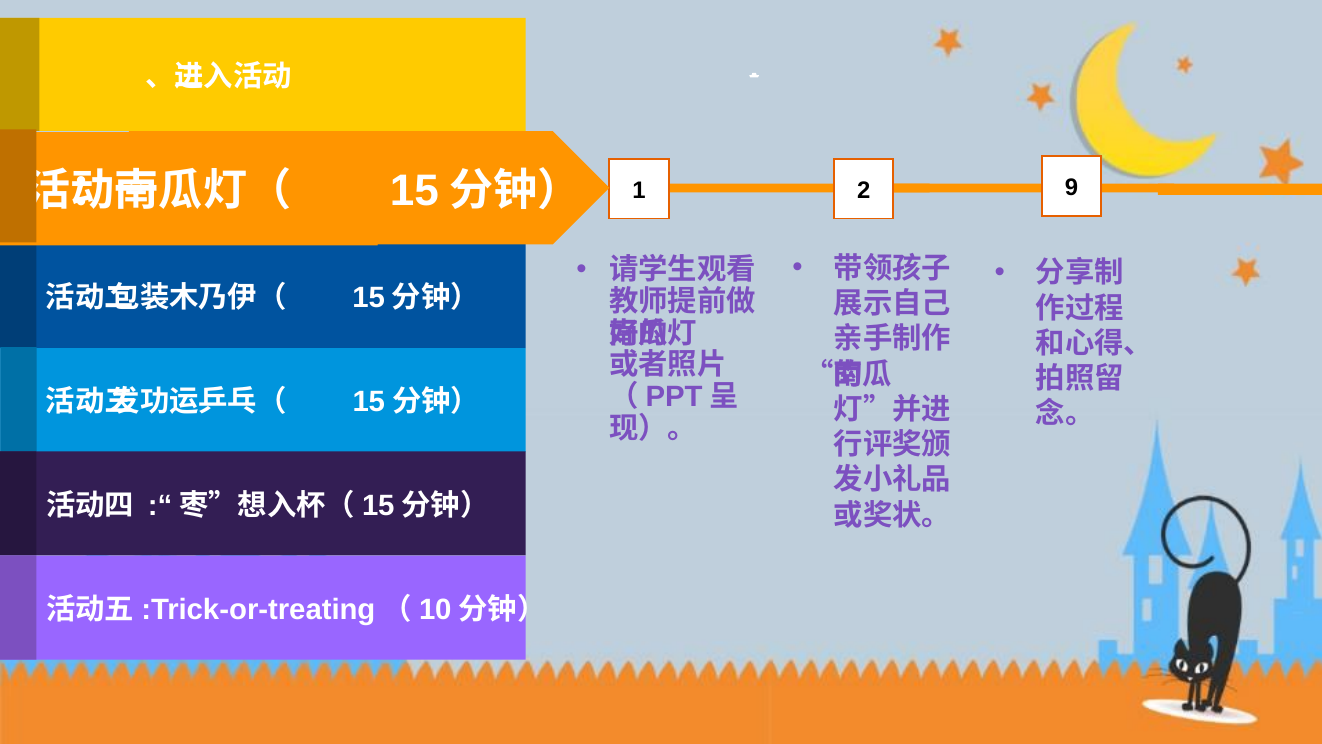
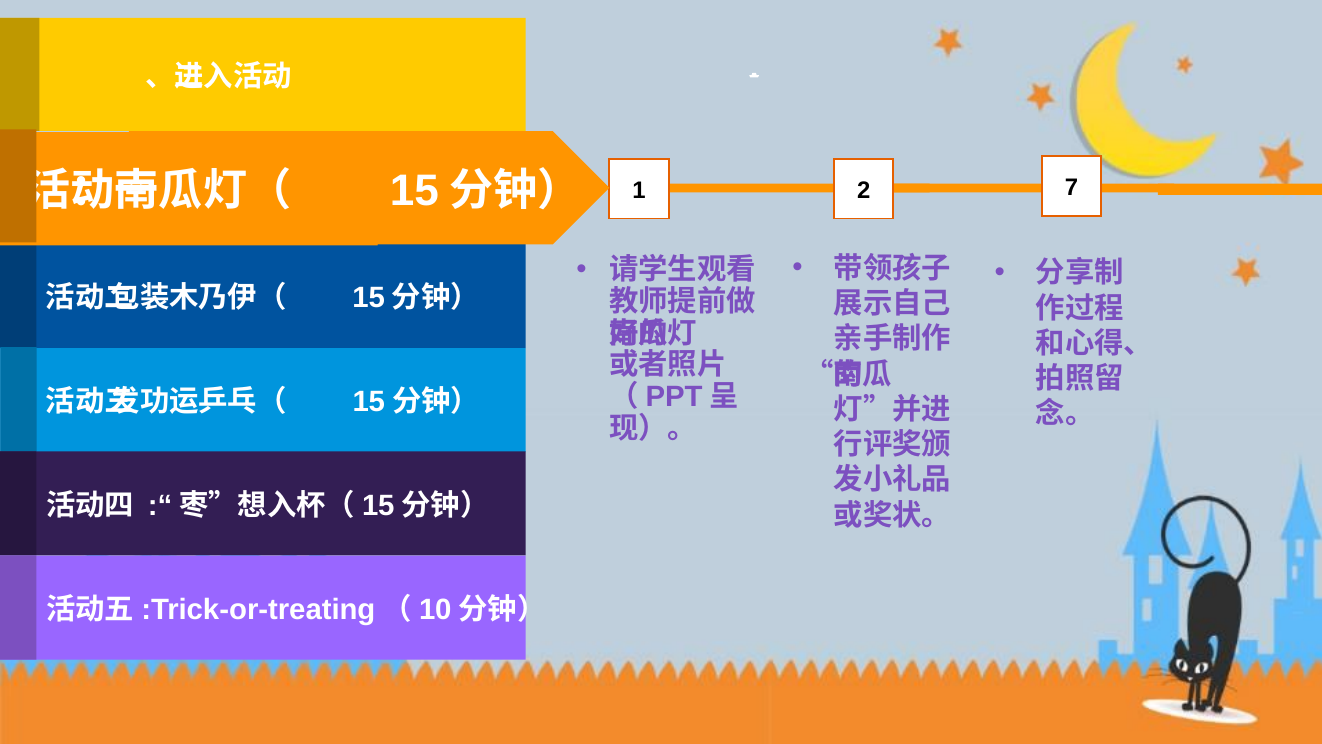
9: 9 -> 7 (1072, 188)
